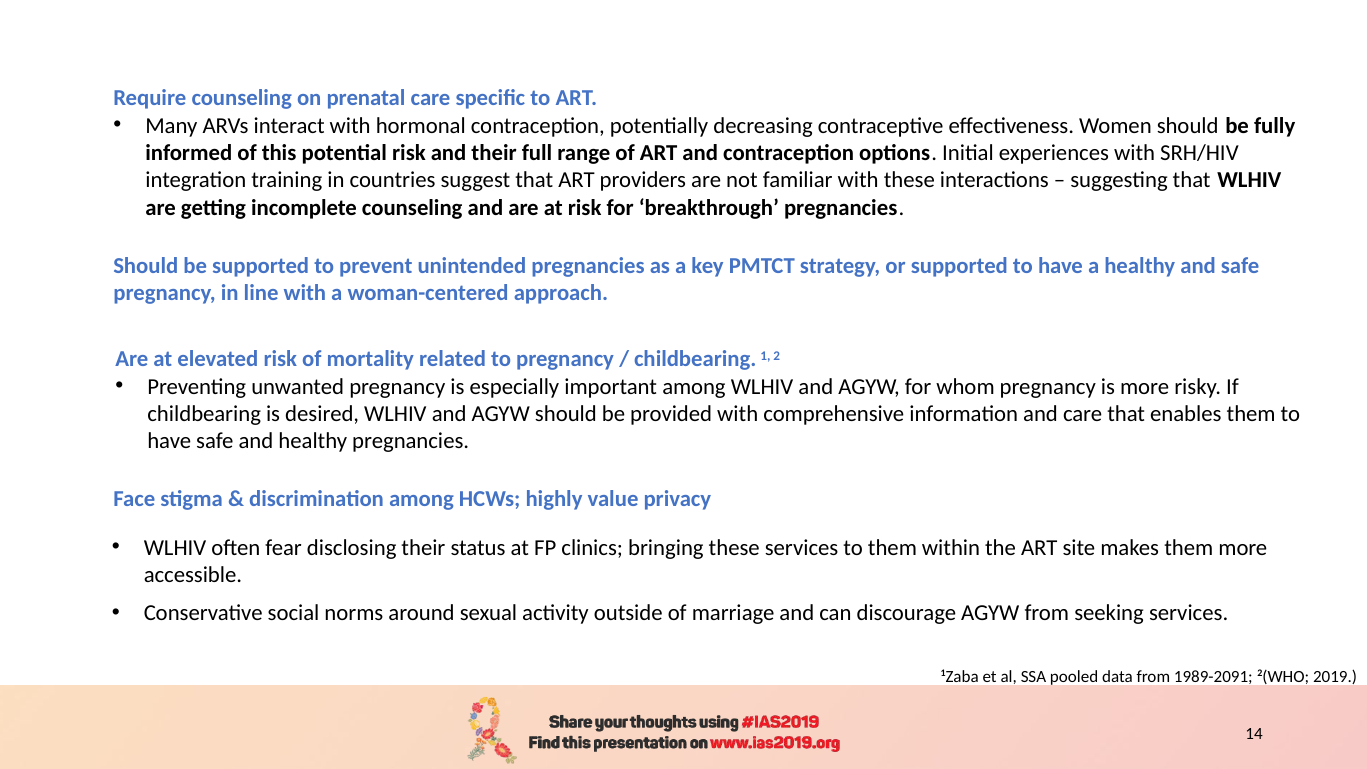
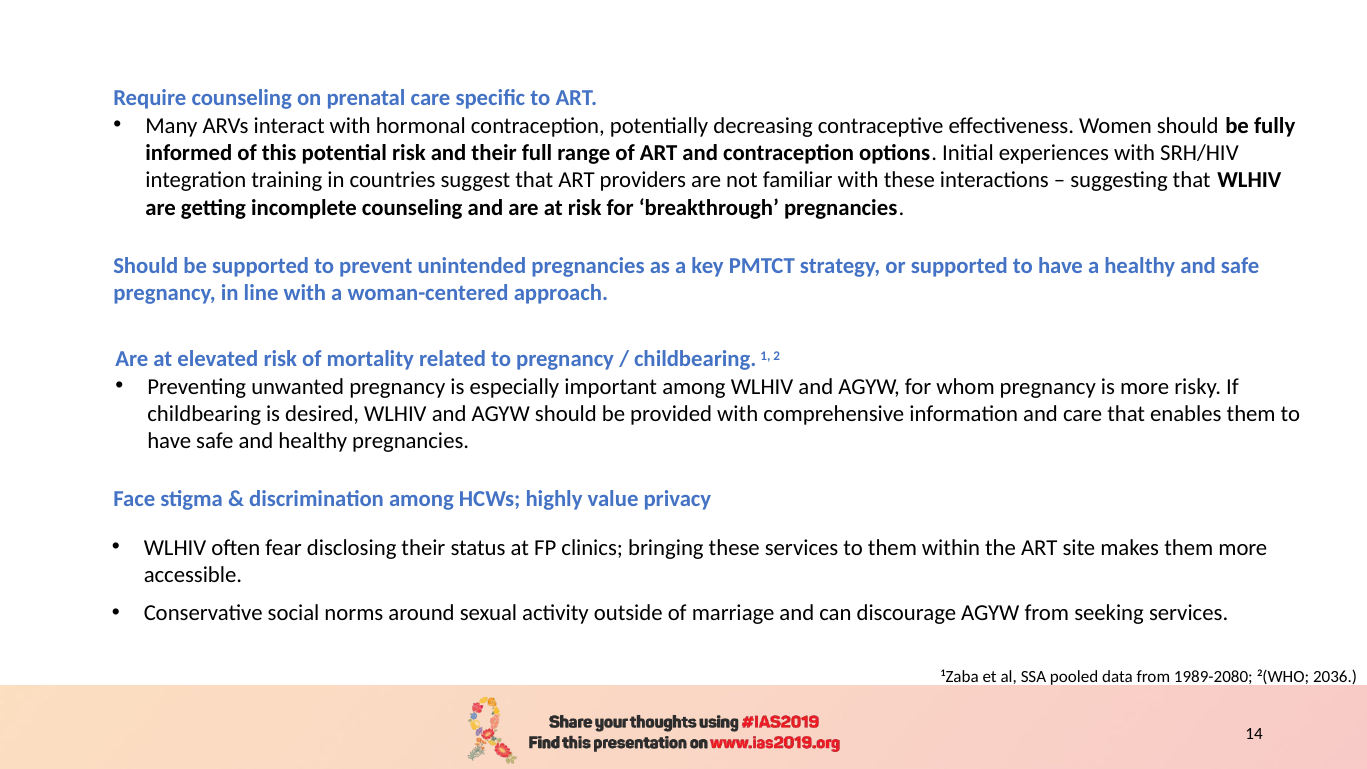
1989-2091: 1989-2091 -> 1989-2080 (1213, 676)
2019: 2019 -> 2036 (1335, 676)
